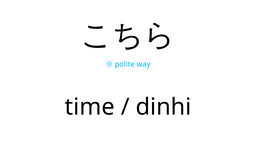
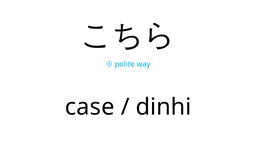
time: time -> case (90, 107)
